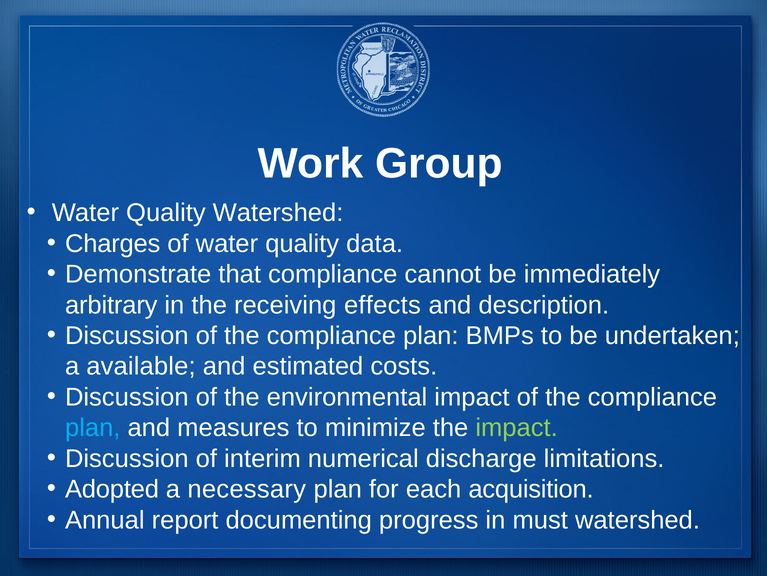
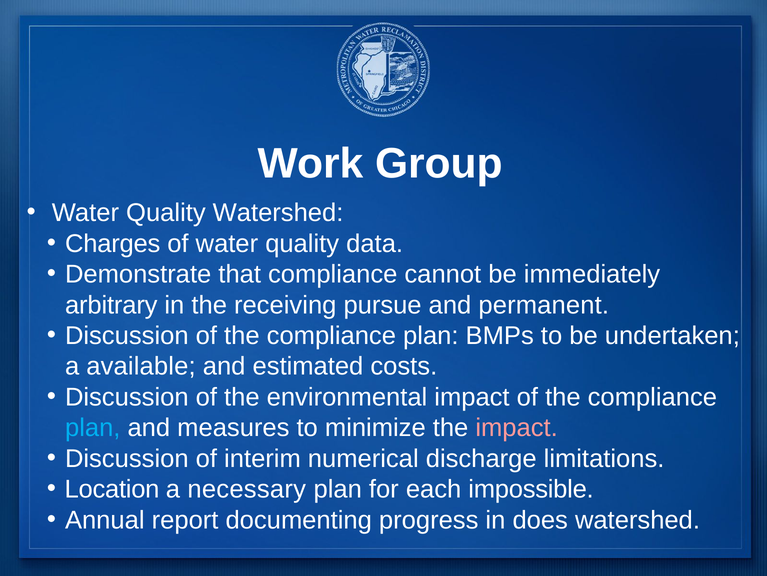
effects: effects -> pursue (383, 305)
description: description -> permanent (544, 305)
impact colour: light green -> pink (517, 427)
Adopted: Adopted -> Location (112, 489)
acquisition: acquisition -> impossible (531, 489)
must: must -> does (540, 519)
